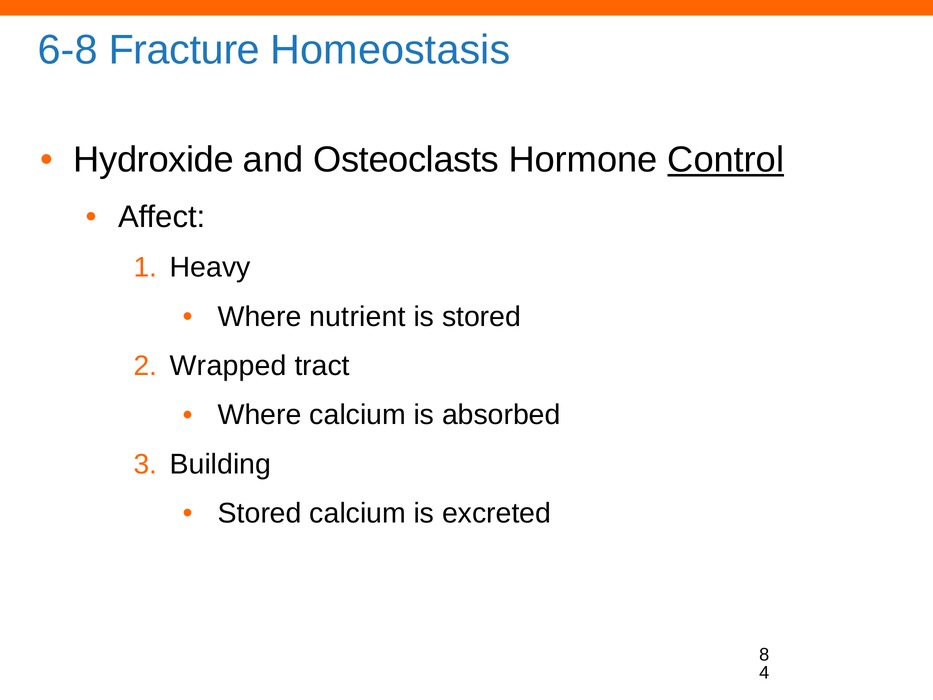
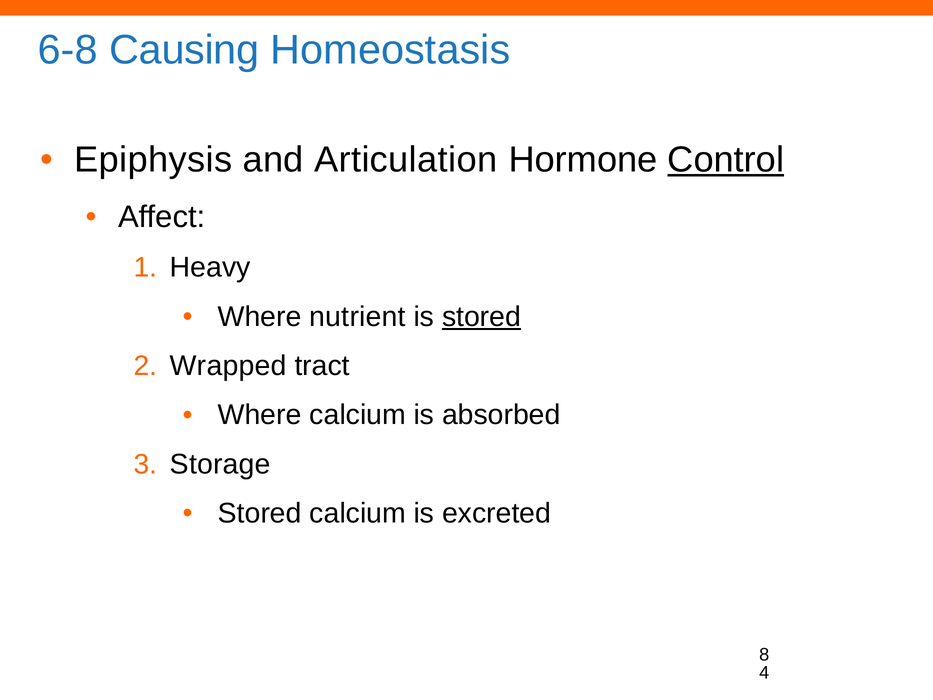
Fracture: Fracture -> Causing (184, 50)
Hydroxide: Hydroxide -> Epiphysis (153, 160)
Osteoclasts: Osteoclasts -> Articulation (406, 160)
stored underline: none -> present (482, 317)
Building: Building -> Storage (220, 464)
